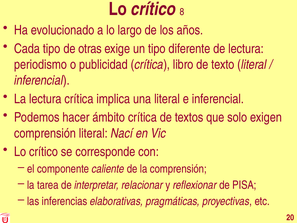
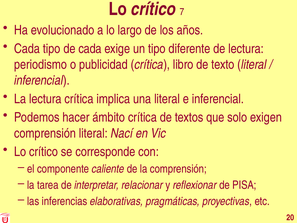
8: 8 -> 7 (182, 12)
de otras: otras -> cada (90, 49)
